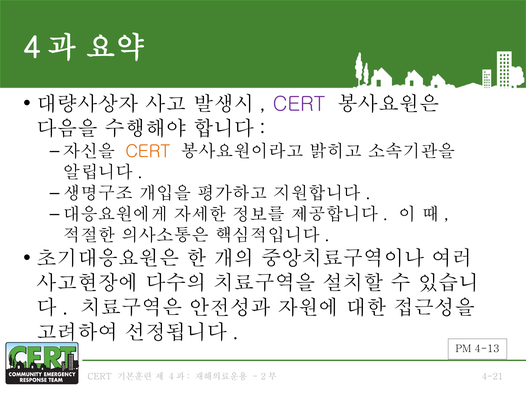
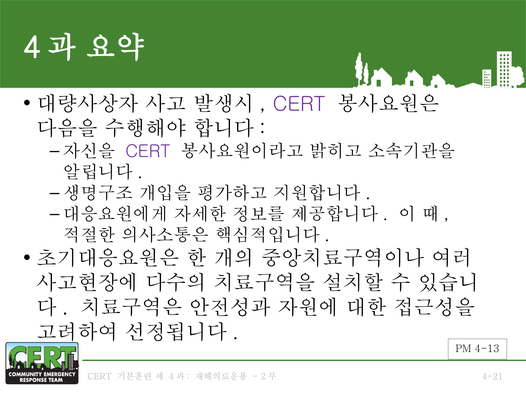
CERT colour: orange -> purple (148, 151)
